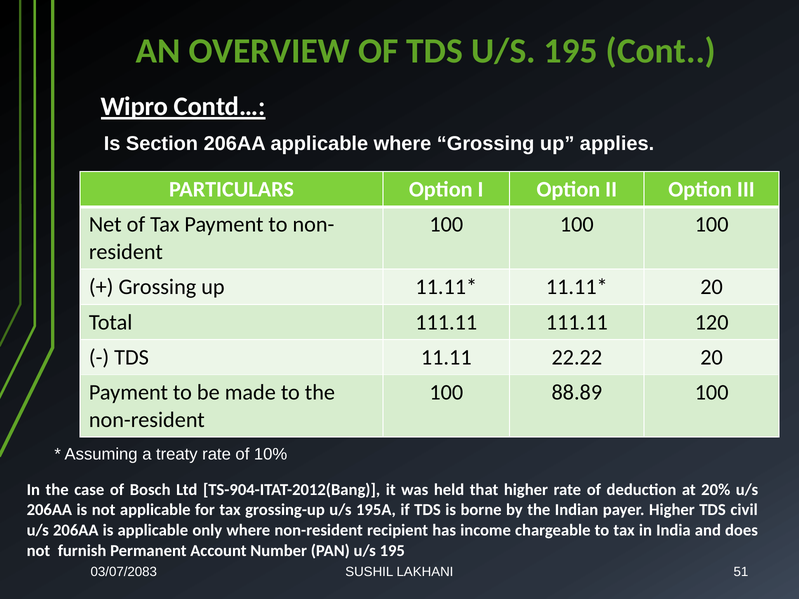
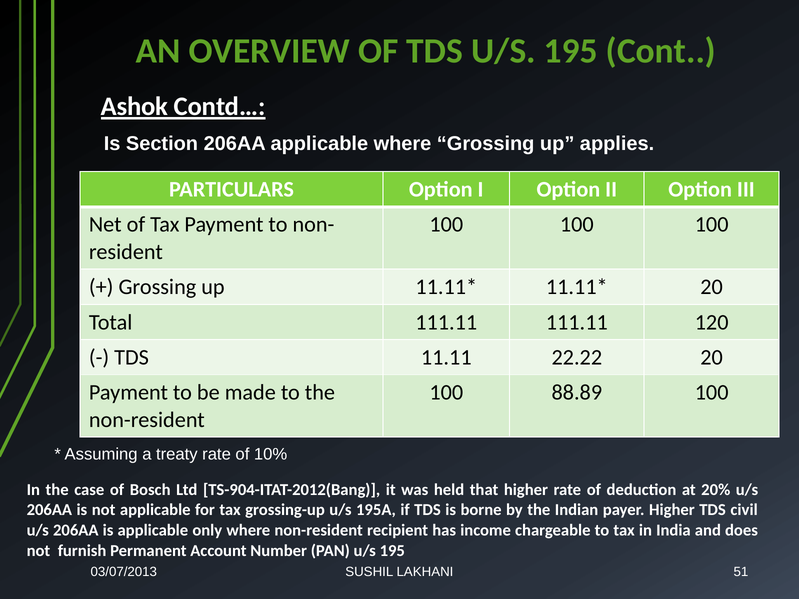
Wipro: Wipro -> Ashok (134, 107)
03/07/2083: 03/07/2083 -> 03/07/2013 (124, 572)
